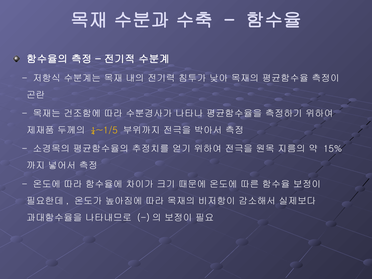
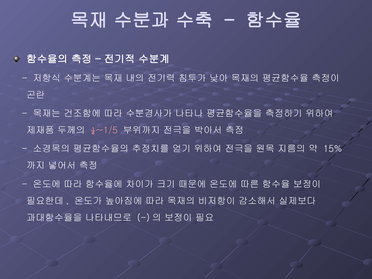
¼~1/5 colour: yellow -> pink (104, 130)
